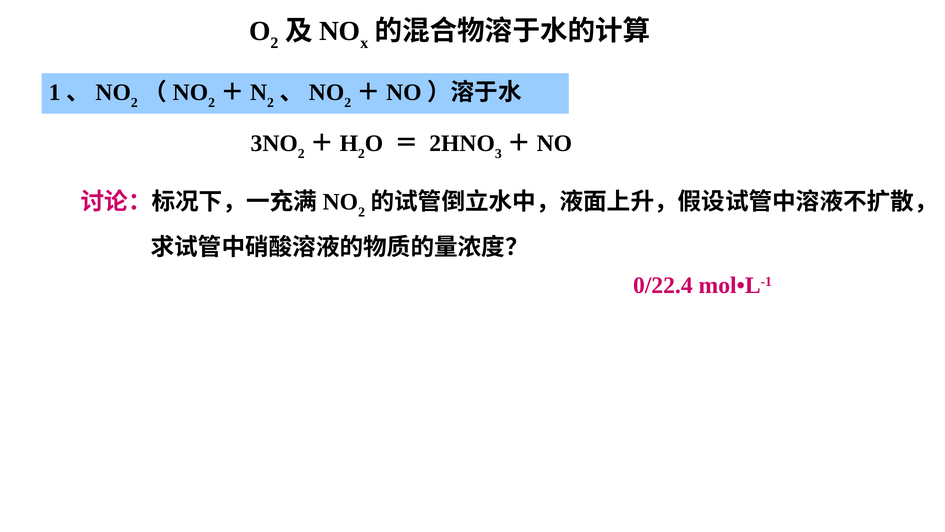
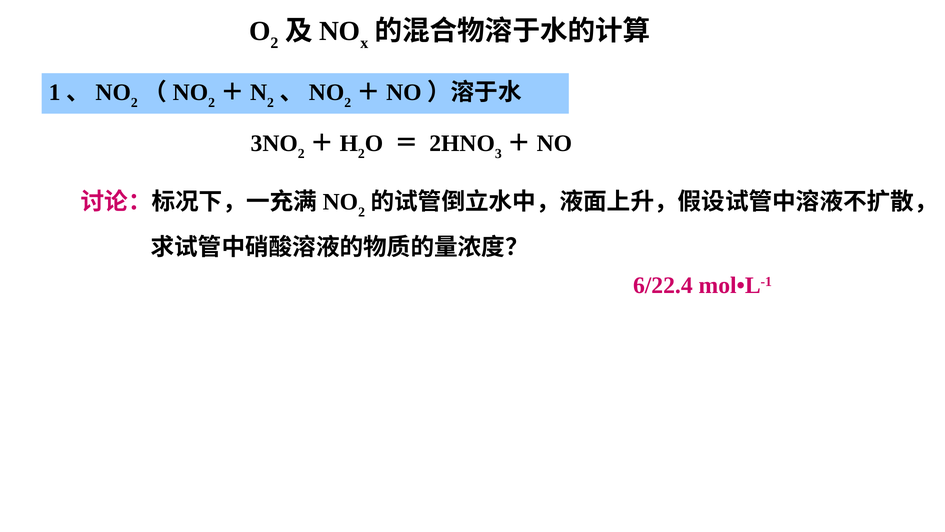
0/22.4: 0/22.4 -> 6/22.4 (663, 285)
